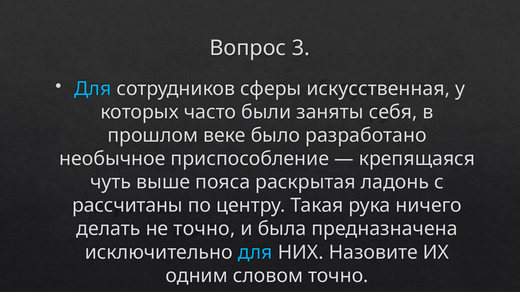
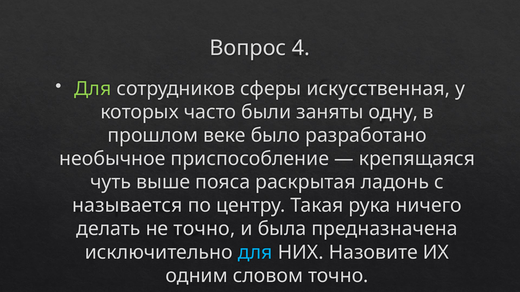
3: 3 -> 4 (301, 48)
Для colour: light blue -> light green (93, 89)
себя: себя -> одну (393, 112)
рассчитаны: рассчитаны -> называется (127, 206)
